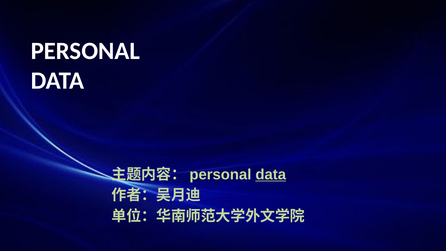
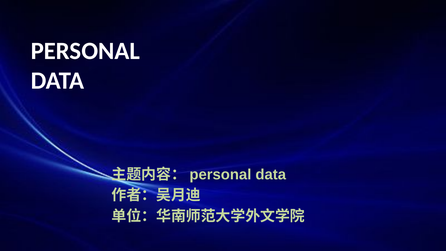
data underline: present -> none (271, 175)
